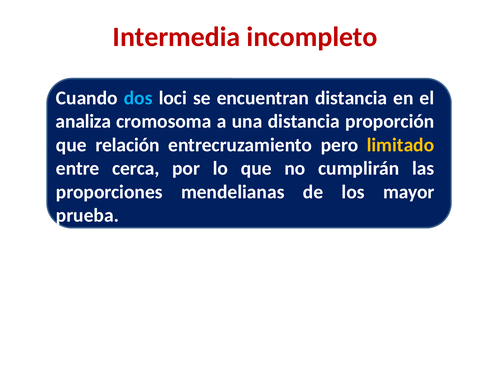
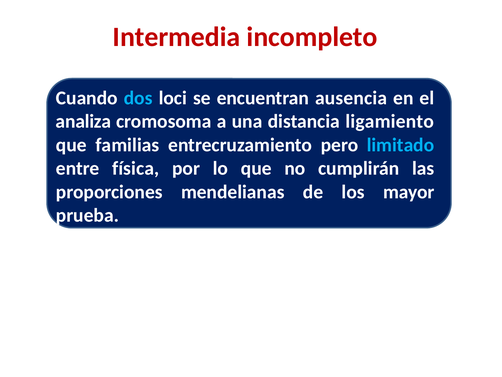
encuentran distancia: distancia -> ausencia (351, 98)
proporción: proporción -> ligamiento (390, 121)
relación: relación -> familias (127, 145)
limitado colour: yellow -> light blue (401, 145)
cerca: cerca -> física (136, 168)
